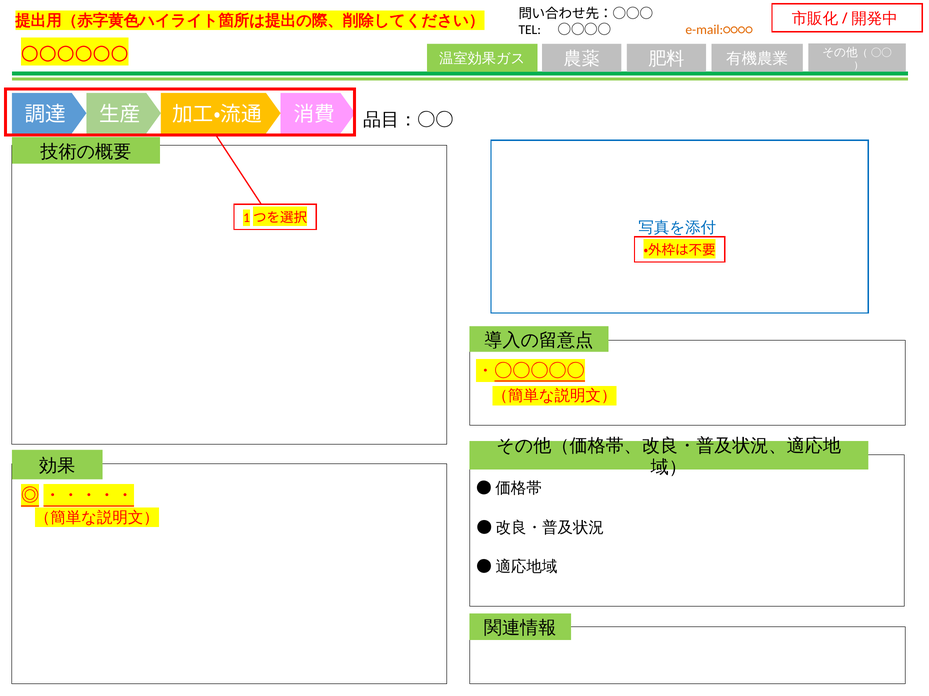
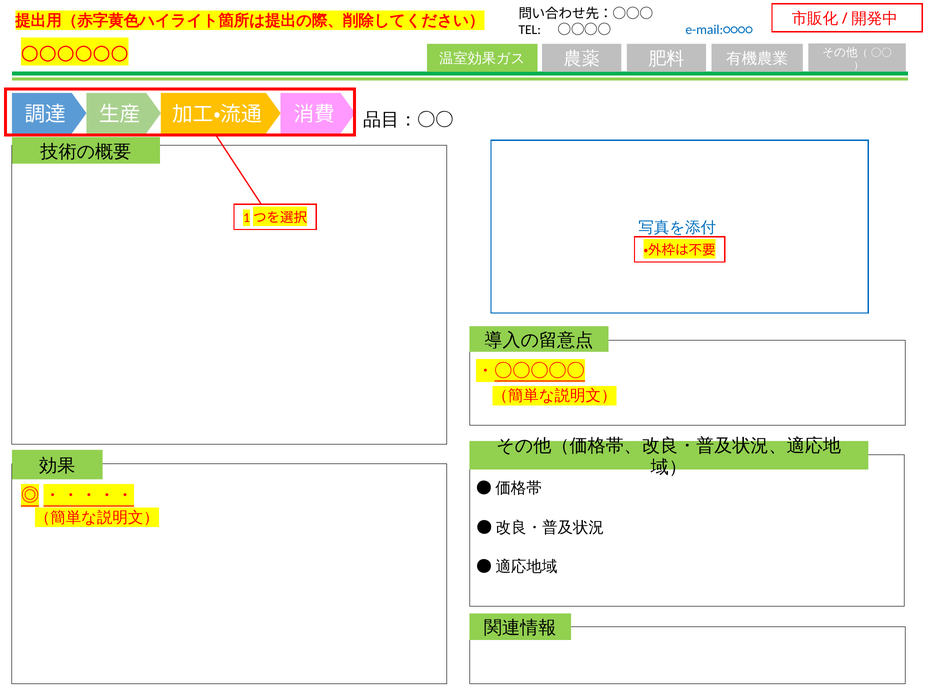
e-mail:○○○○ colour: orange -> blue (719, 30)
